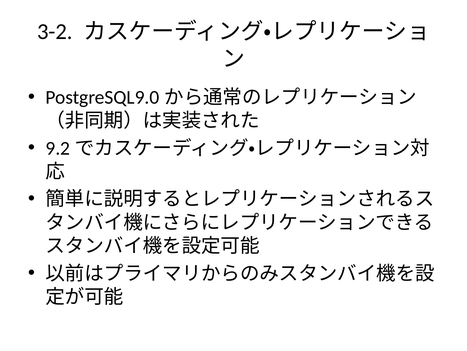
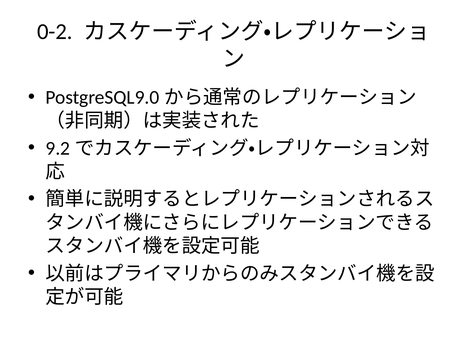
3-2: 3-2 -> 0-2 (55, 32)
